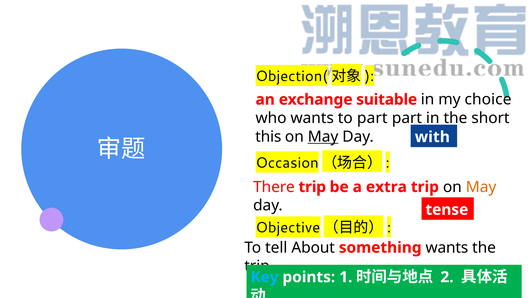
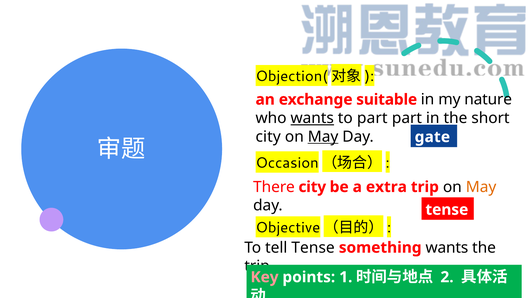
choice: choice -> nature (488, 100)
wants underline: none -> present (312, 118)
this: this -> city (268, 137)
with: with -> gate (432, 137)
There trip: trip -> city (312, 187)
tell About: About -> Tense (313, 248)
Key colour: light blue -> pink (264, 277)
